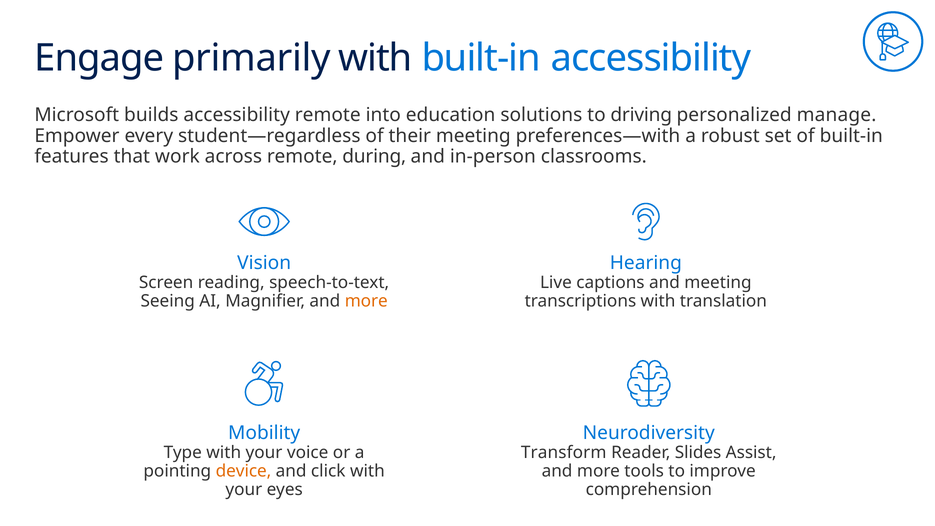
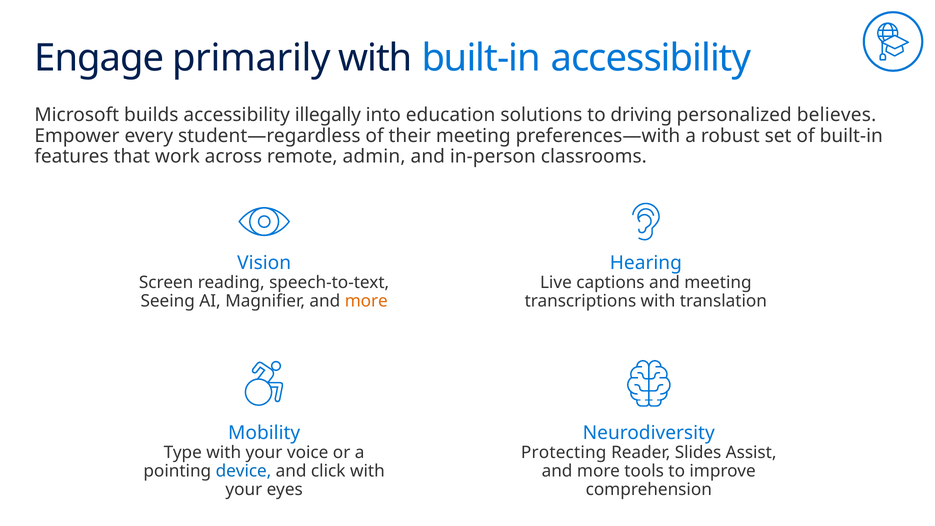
accessibility remote: remote -> illegally (328, 115)
manage: manage -> believes (837, 115)
during: during -> admin (374, 156)
Transform: Transform -> Protecting (564, 453)
device colour: orange -> blue (244, 471)
